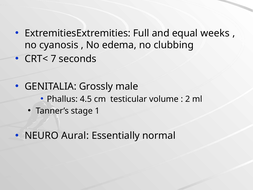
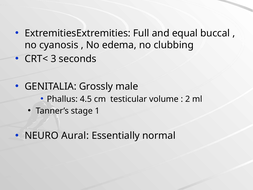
weeks: weeks -> buccal (215, 33)
7: 7 -> 3 (53, 59)
